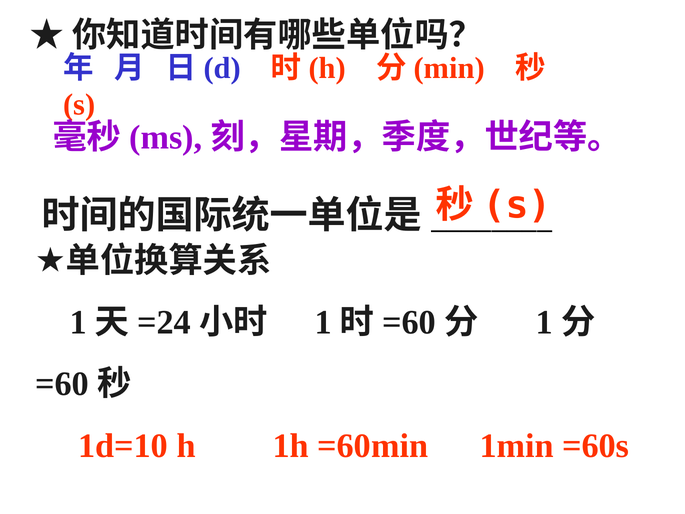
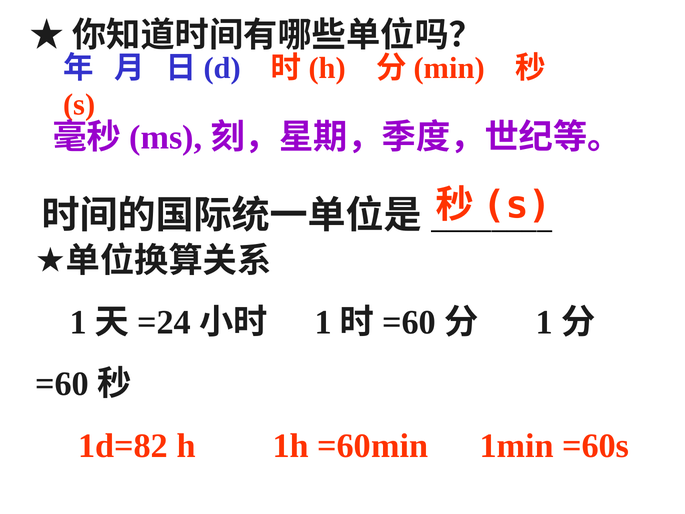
1d=10: 1d=10 -> 1d=82 (123, 446)
